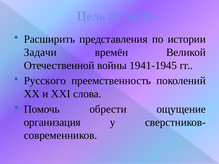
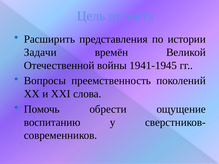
Русского: Русского -> Вопросы (45, 81)
организация: организация -> воспитанию (52, 122)
